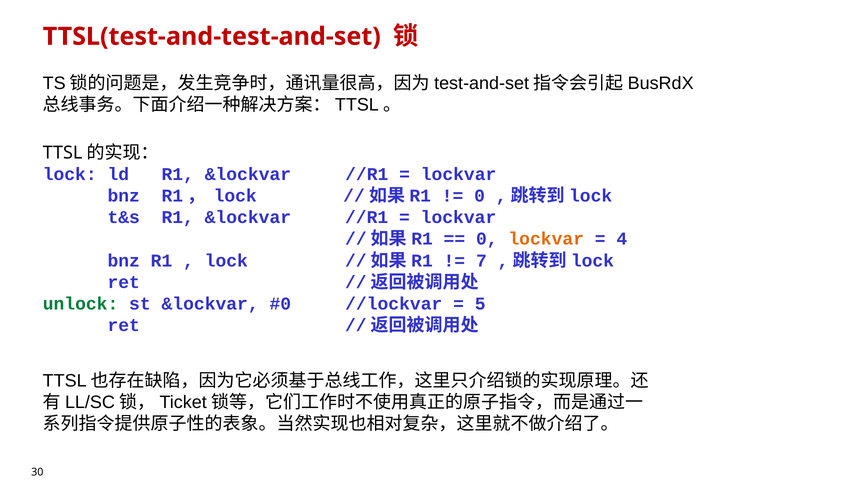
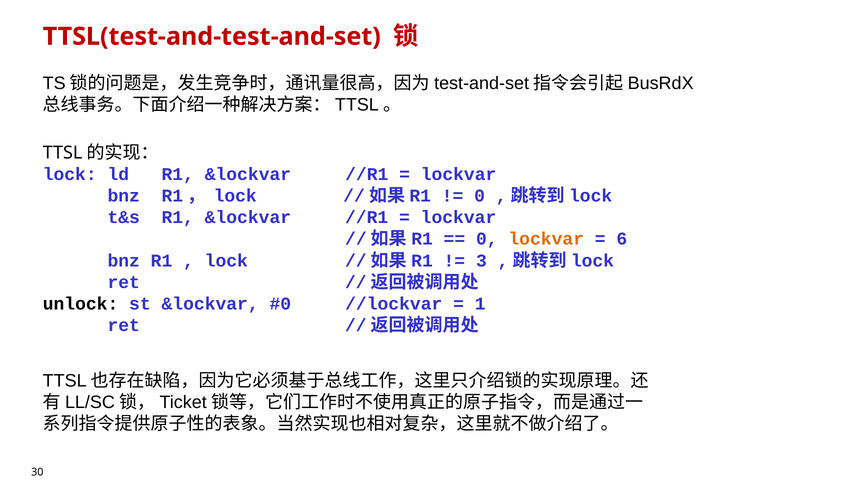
4: 4 -> 6 (622, 239)
7: 7 -> 3 (481, 261)
unlock colour: green -> black (81, 304)
5: 5 -> 1 (480, 304)
